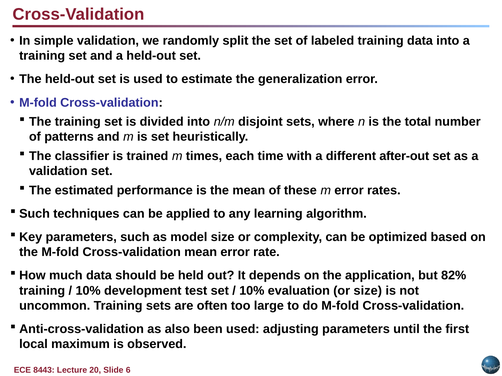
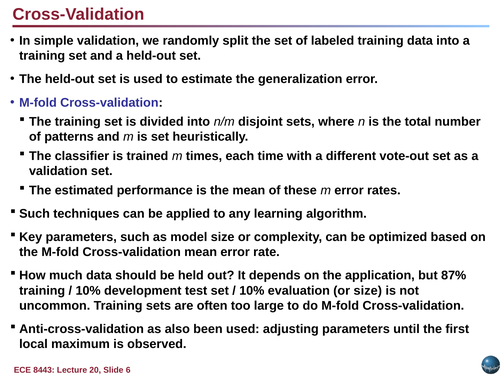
after-out: after-out -> vote-out (404, 156)
82%: 82% -> 87% (454, 276)
